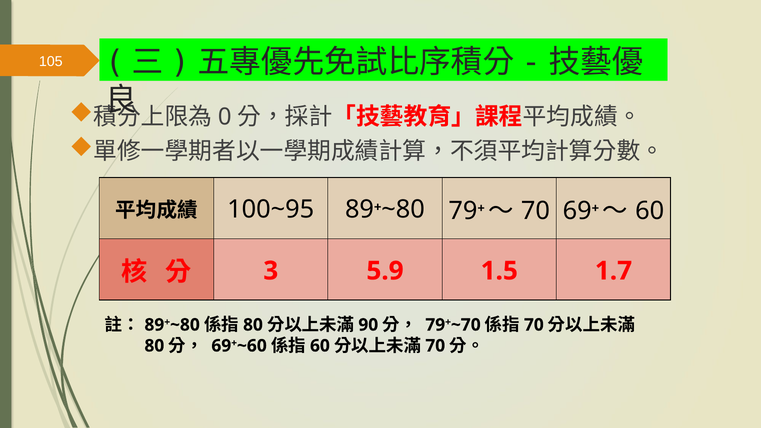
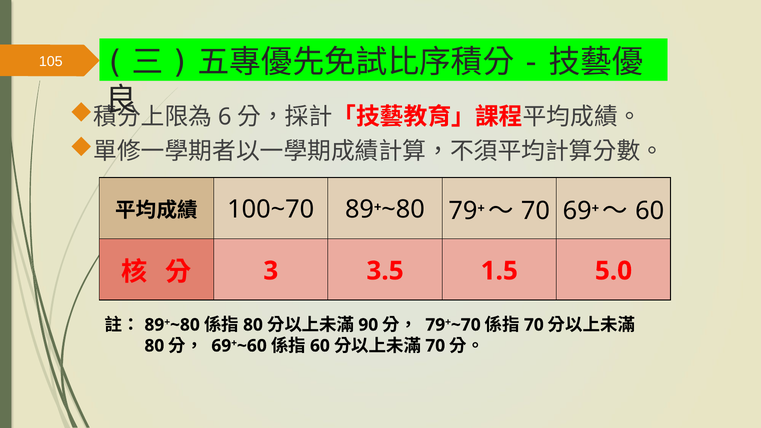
0: 0 -> 6 (225, 117)
100~95: 100~95 -> 100~70 (271, 210)
5.9: 5.9 -> 3.5 (385, 271)
1.7: 1.7 -> 5.0 (613, 271)
